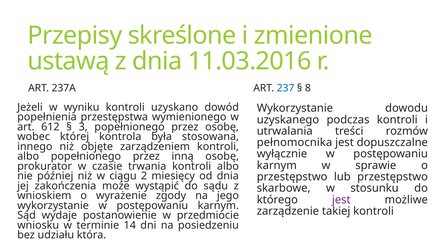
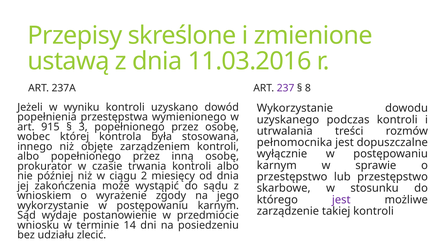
237 colour: blue -> purple (286, 88)
612: 612 -> 915 (50, 127)
która: która -> zlecić (92, 235)
